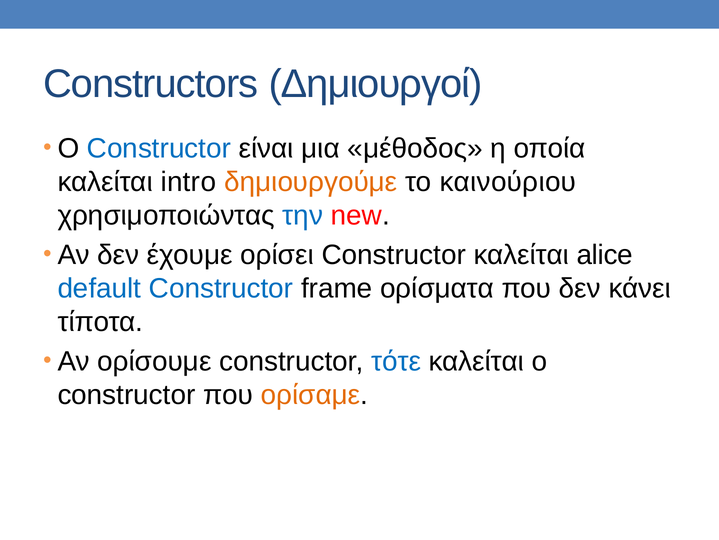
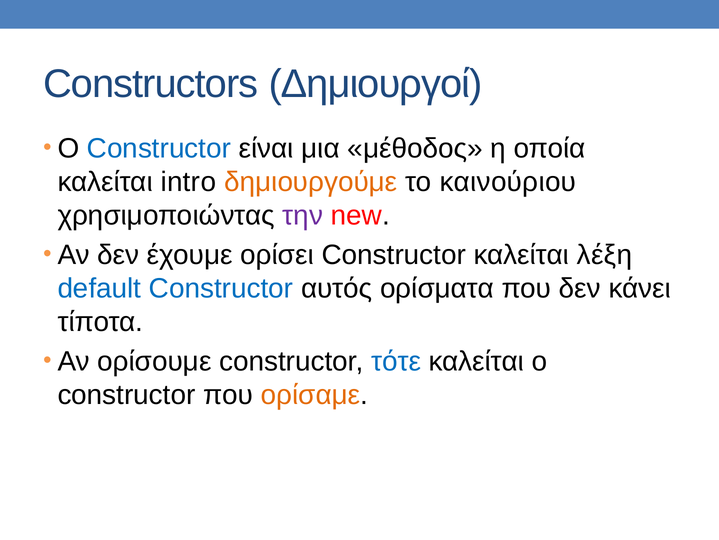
την colour: blue -> purple (303, 215)
alice: alice -> λέξη (605, 254)
frame: frame -> αυτός (337, 288)
